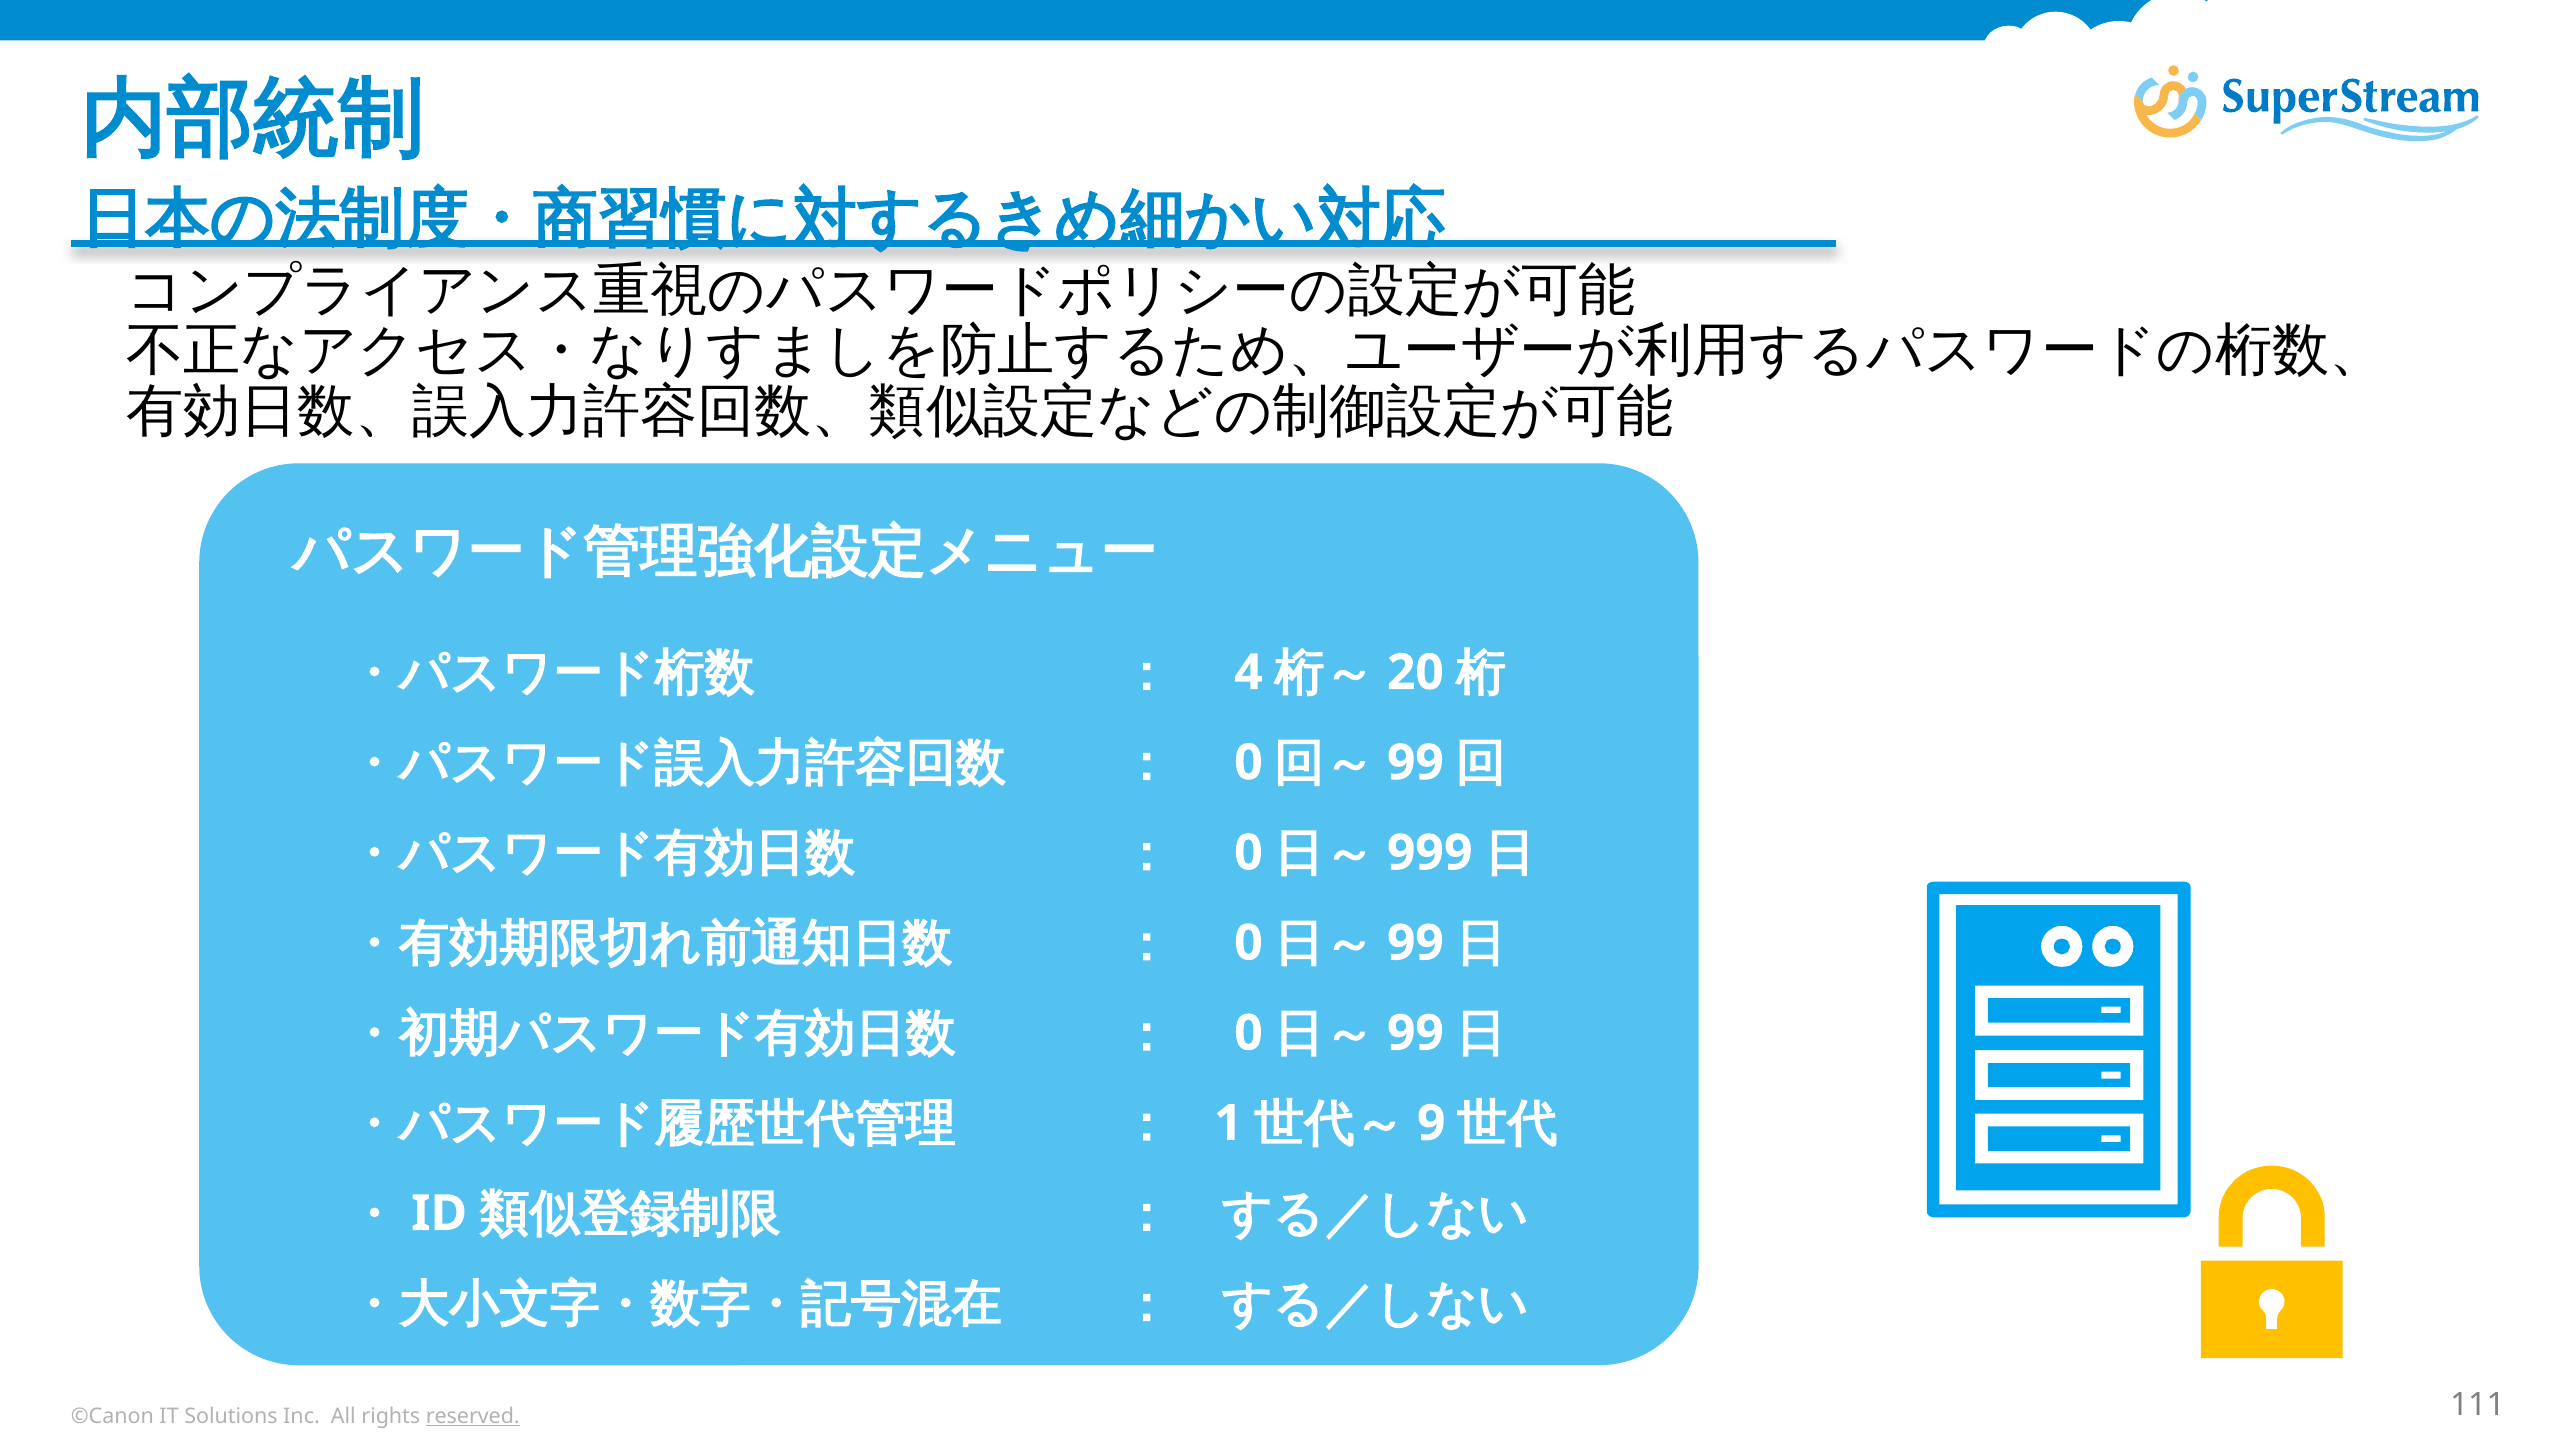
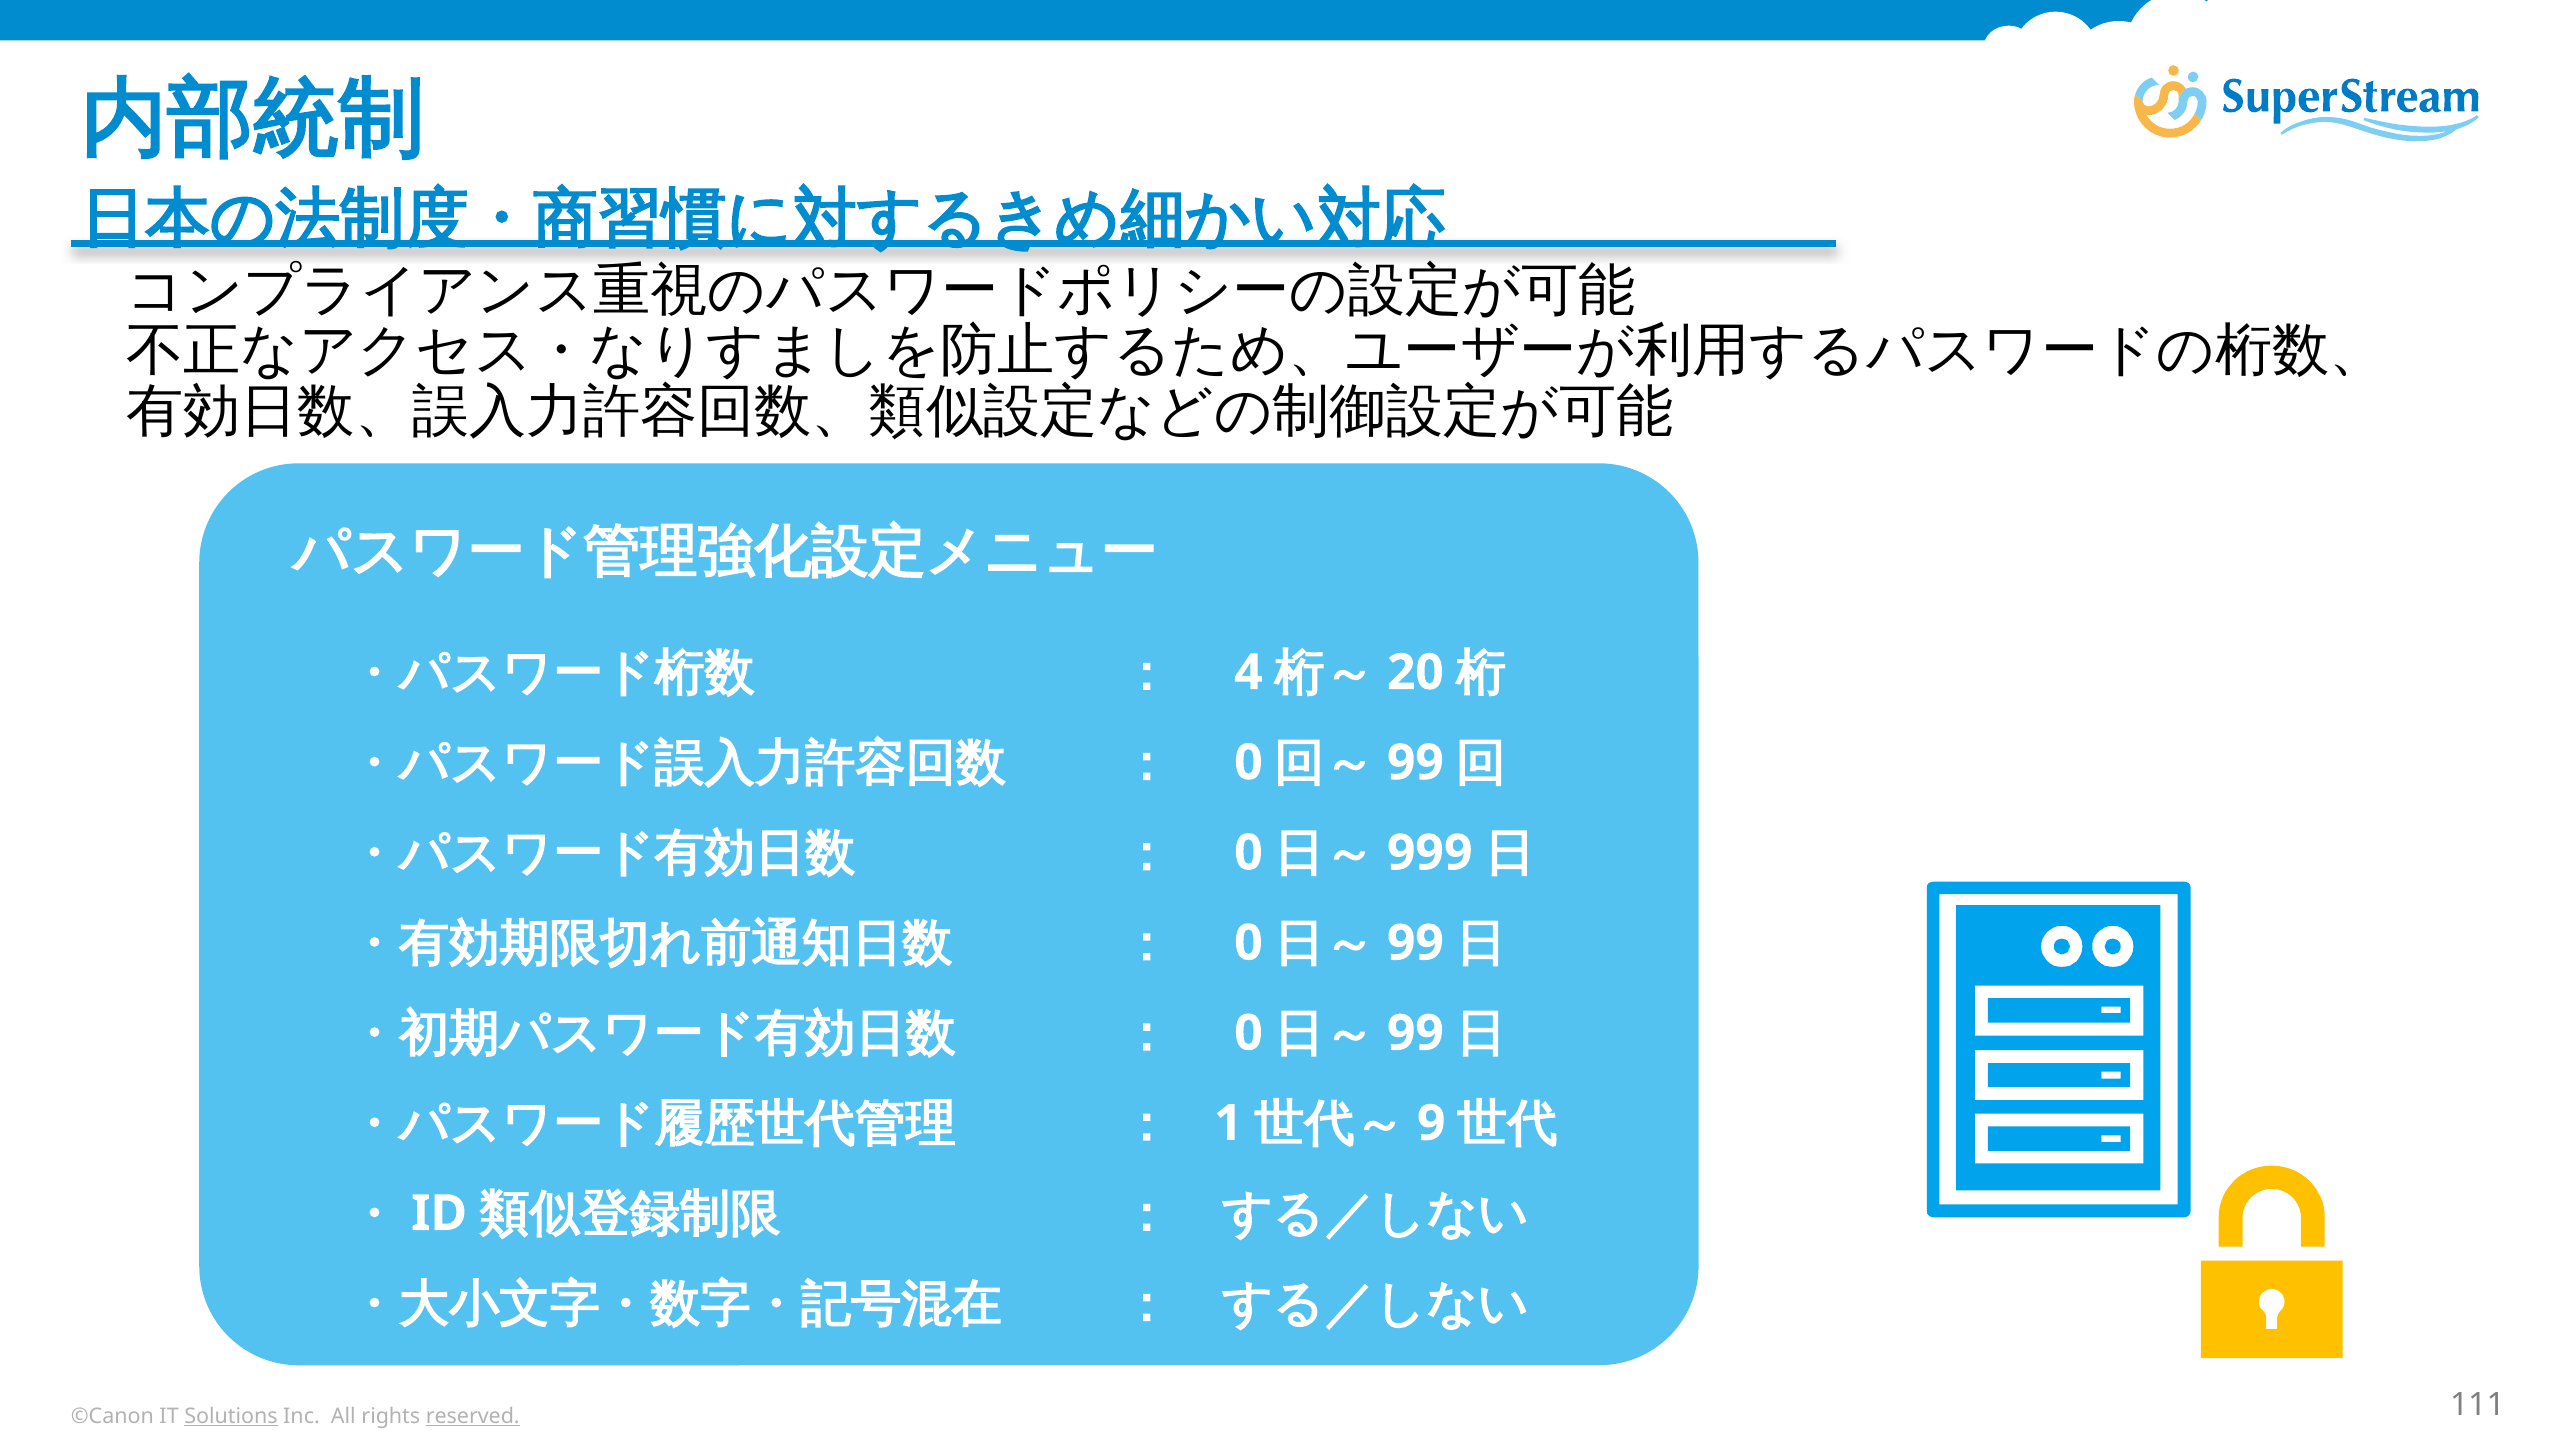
Solutions underline: none -> present (231, 1416)
